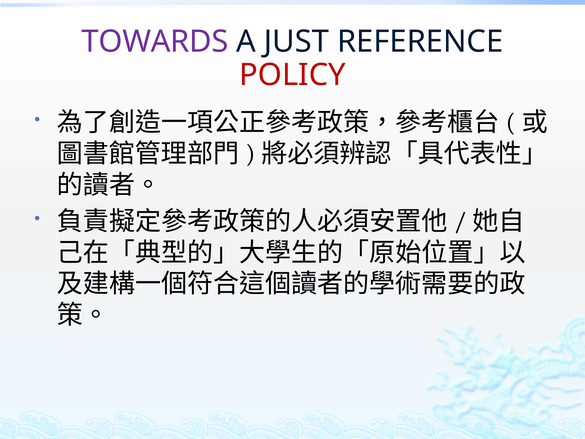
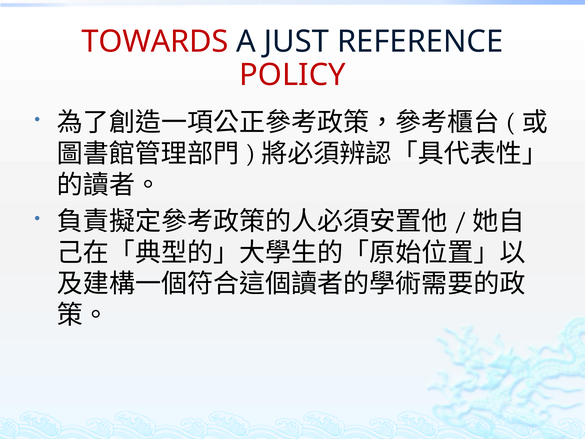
TOWARDS colour: purple -> red (155, 41)
